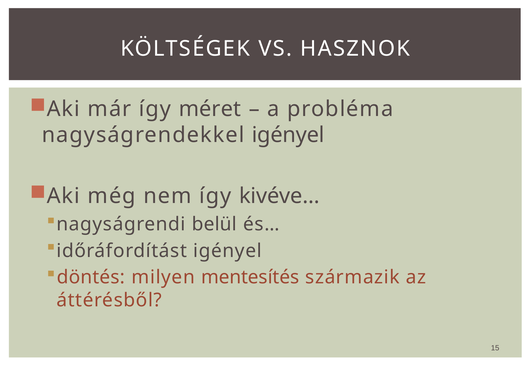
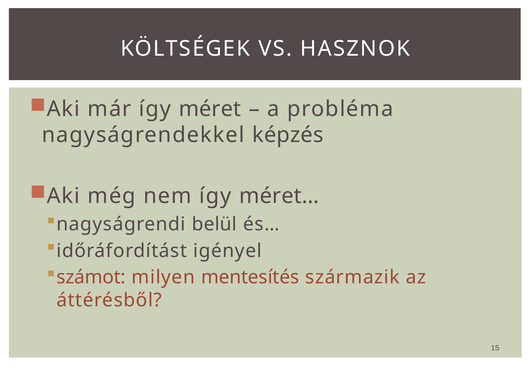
nagyságrendekkel igényel: igényel -> képzés (288, 135)
kivéve…: kivéve… -> méret… (279, 196)
döntés: döntés -> számot (91, 278)
